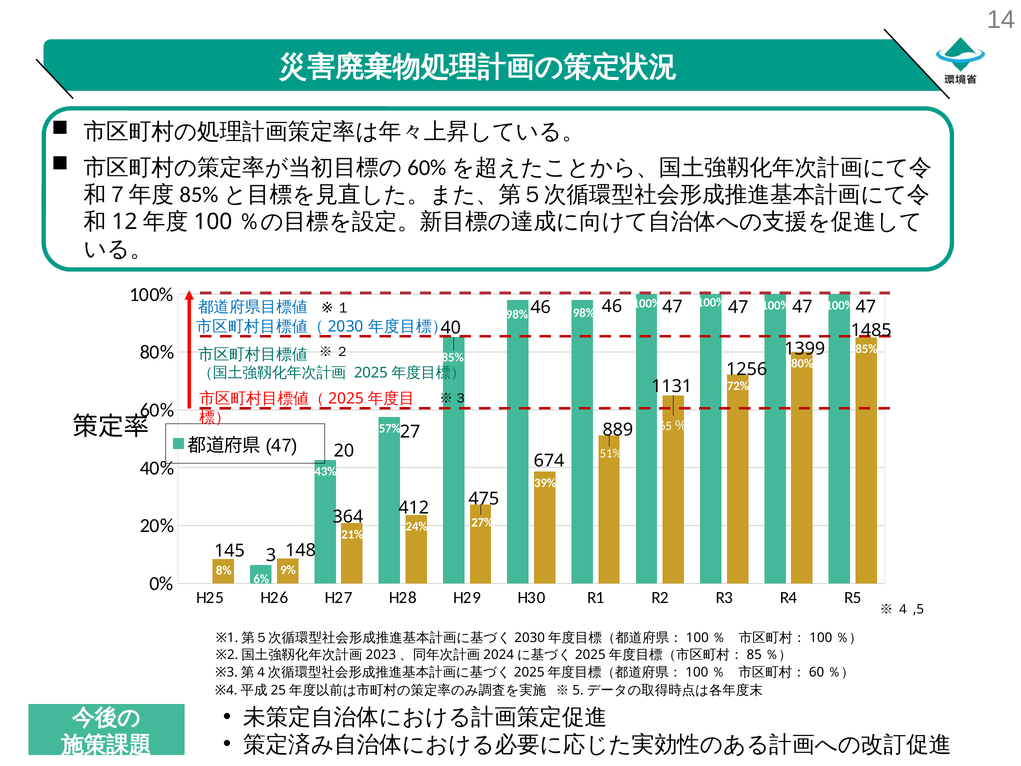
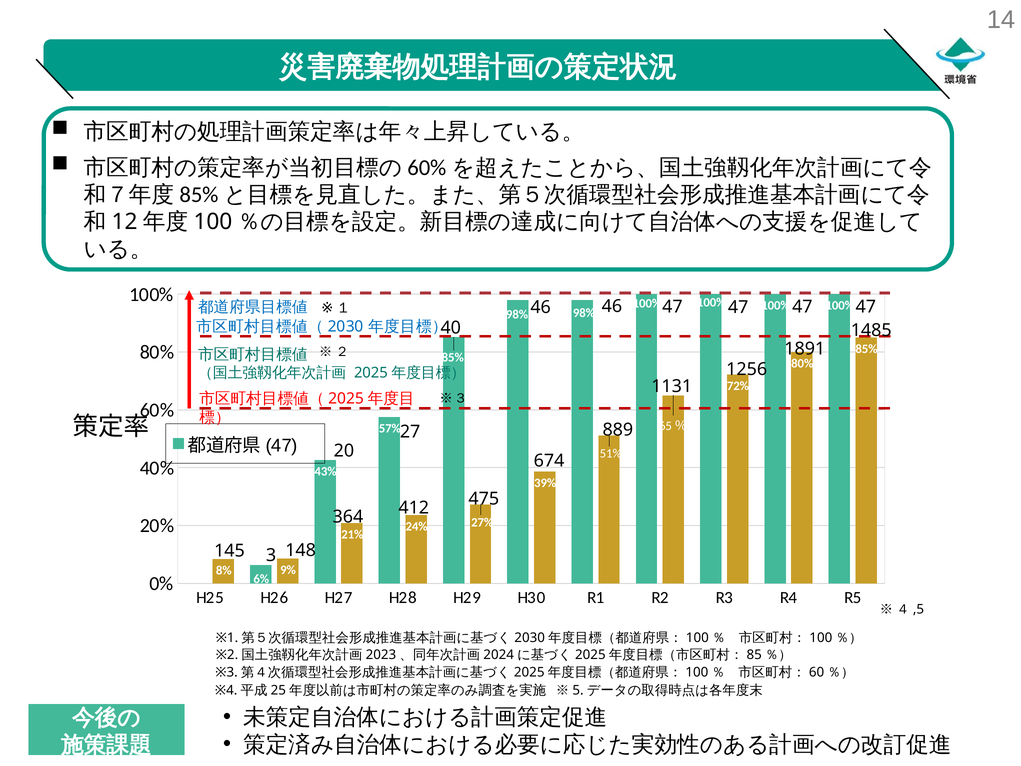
1399: 1399 -> 1891 (805, 349)
